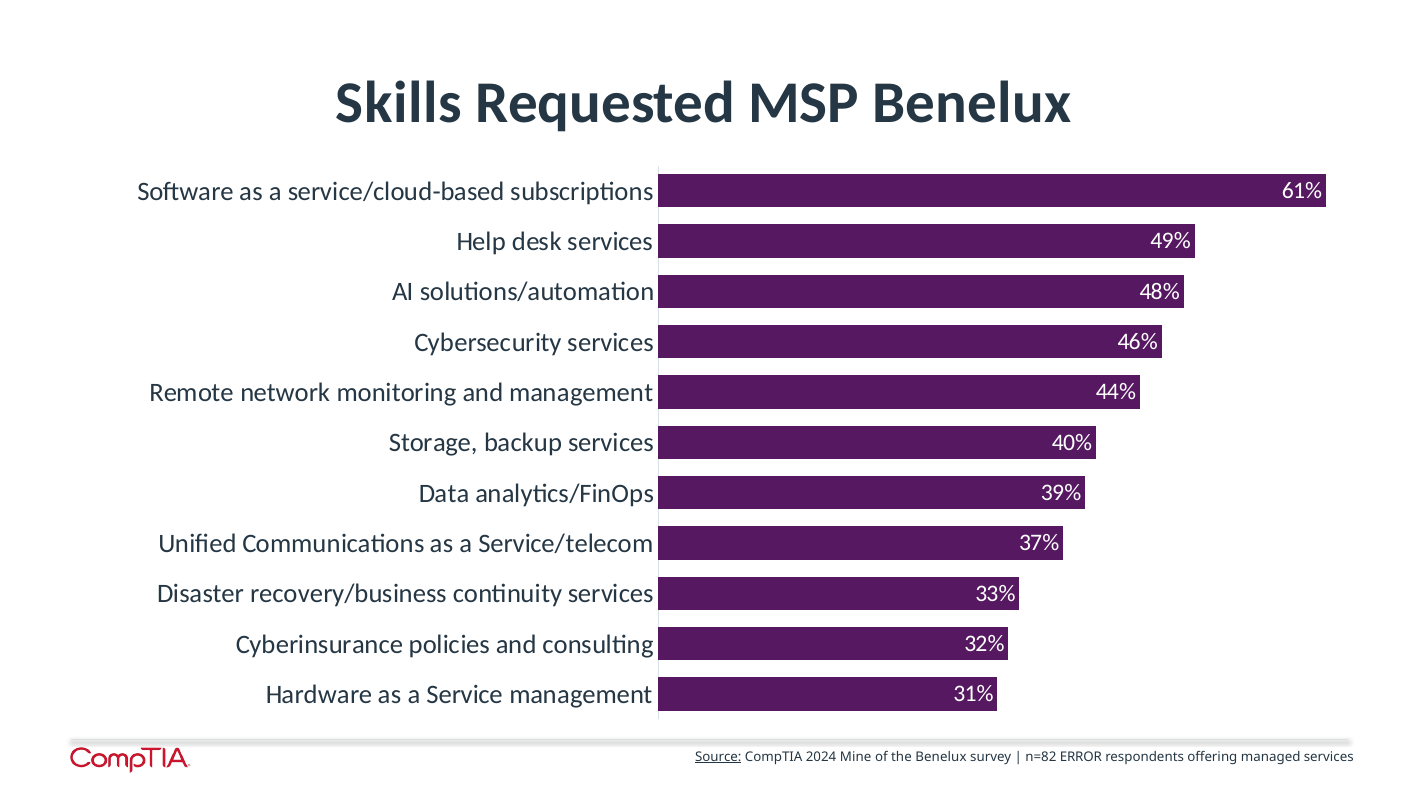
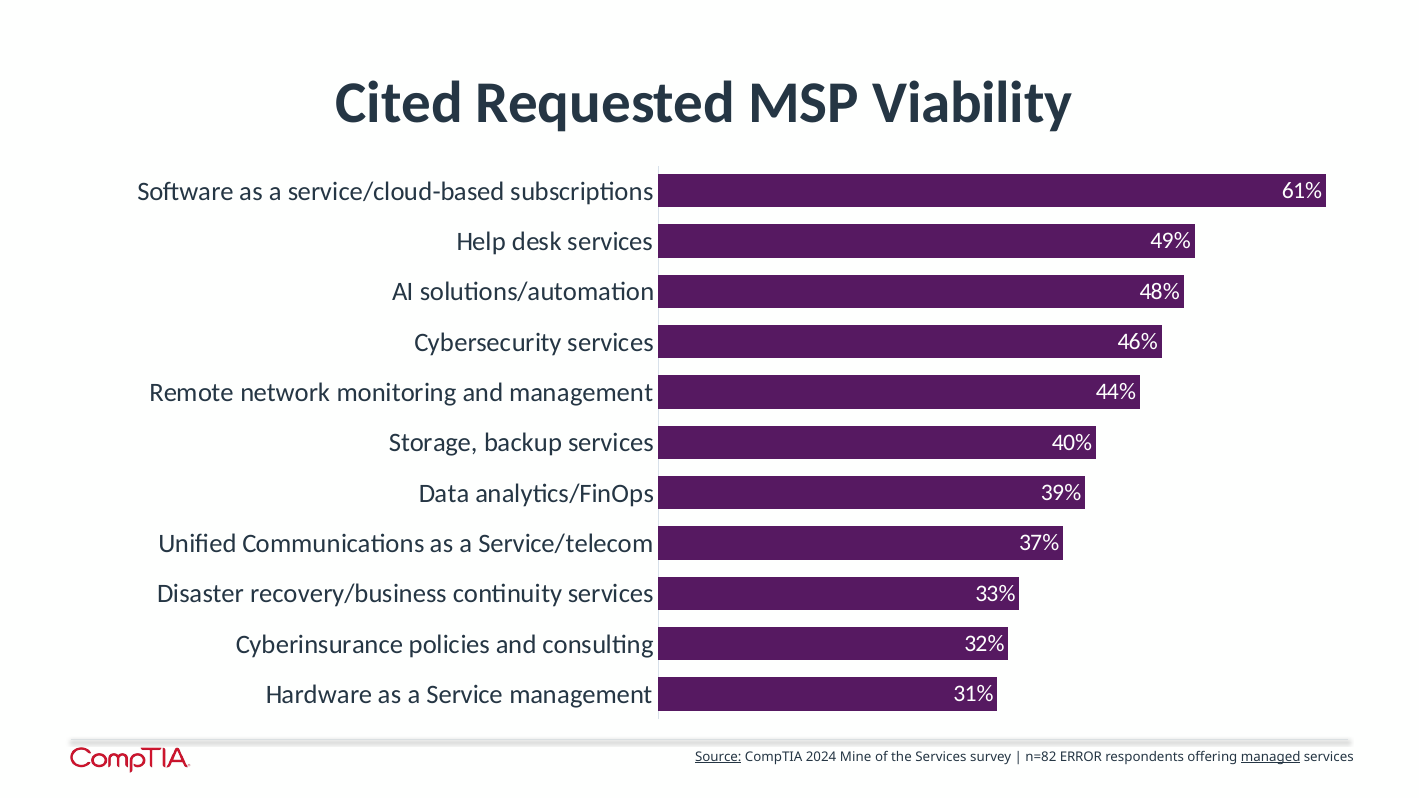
Skills: Skills -> Cited (399, 103)
MSP Benelux: Benelux -> Viability (972, 103)
the Benelux: Benelux -> Services (941, 757)
managed underline: none -> present (1271, 757)
